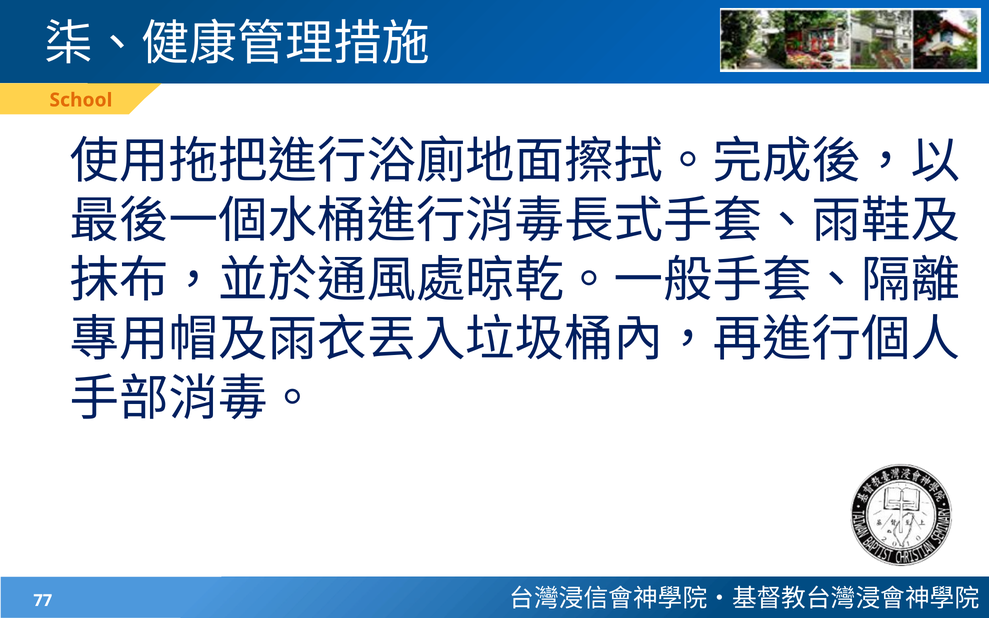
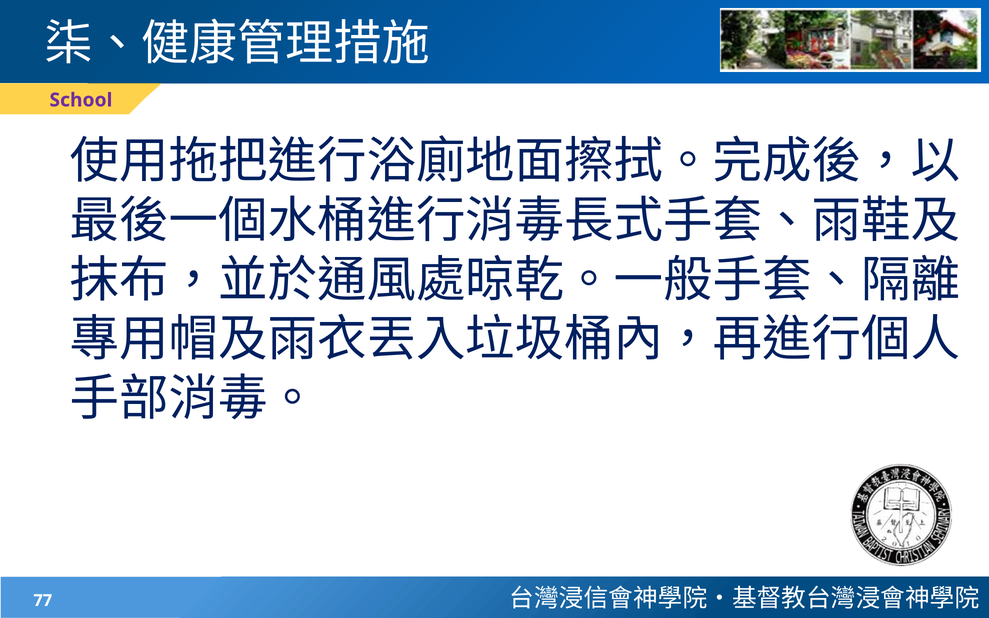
School colour: orange -> purple (81, 100)
